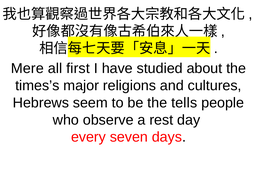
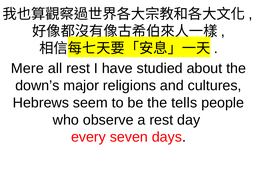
all first: first -> rest (78, 68)
times’s: times’s -> down’s (37, 86)
